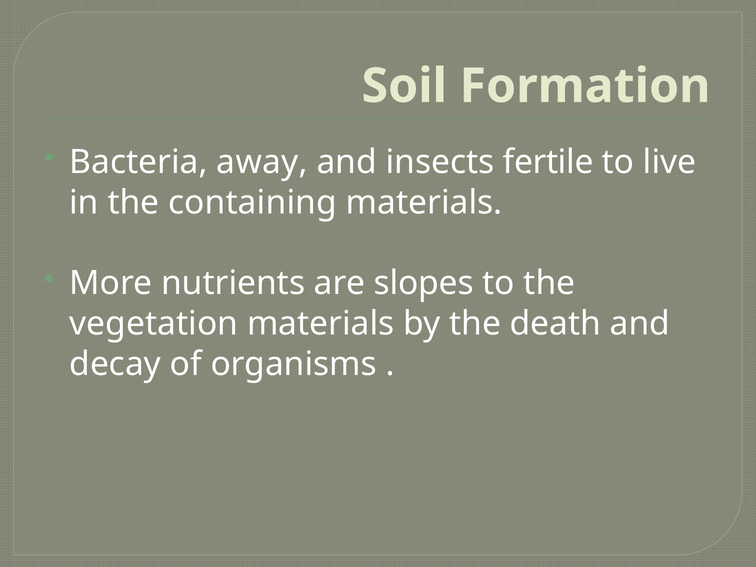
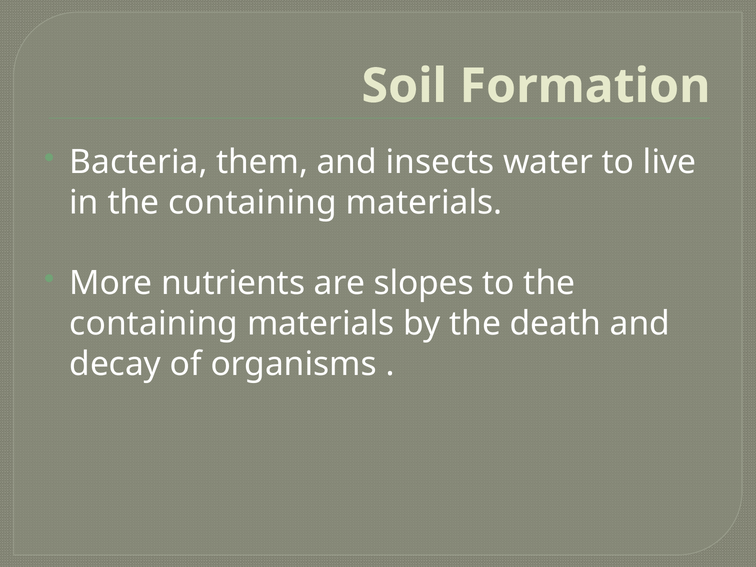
away: away -> them (262, 162)
fertile: fertile -> water (548, 162)
vegetation: vegetation -> containing (154, 324)
